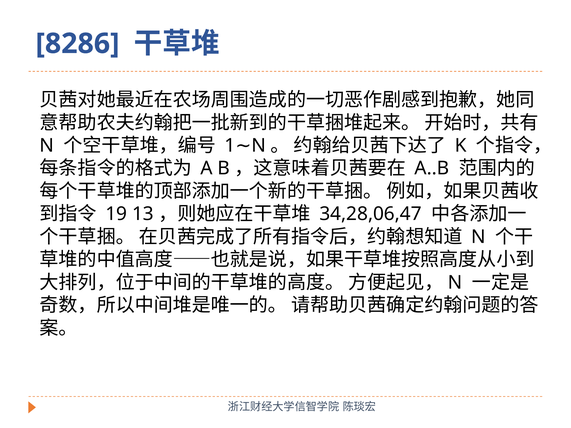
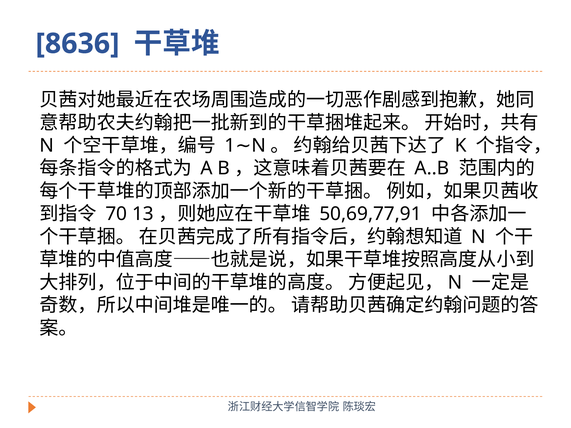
8286: 8286 -> 8636 (78, 44)
19: 19 -> 70 (116, 214)
34,28,06,47: 34,28,06,47 -> 50,69,77,91 (371, 214)
